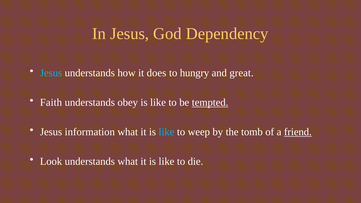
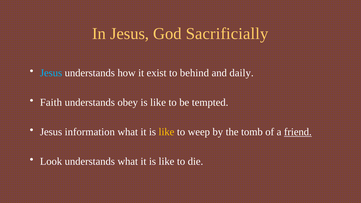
Dependency: Dependency -> Sacrificially (227, 34)
does: does -> exist (157, 73)
hungry: hungry -> behind (194, 73)
great: great -> daily (242, 73)
tempted underline: present -> none (210, 102)
like colour: light blue -> yellow (166, 132)
